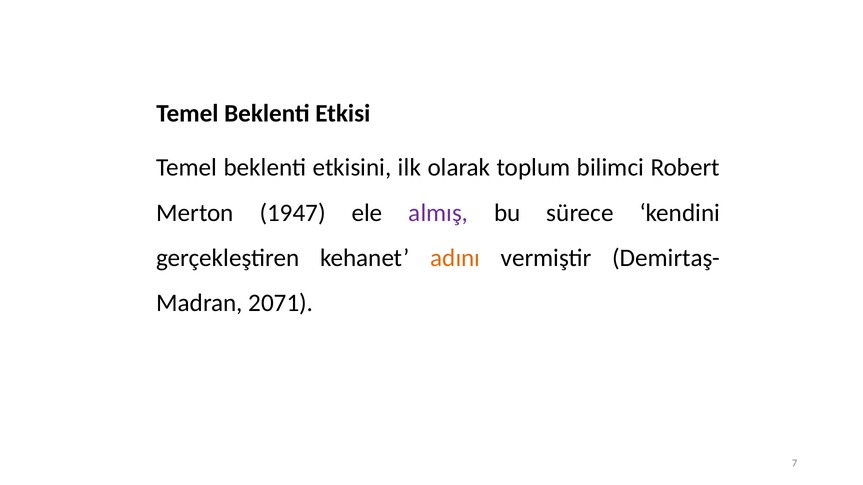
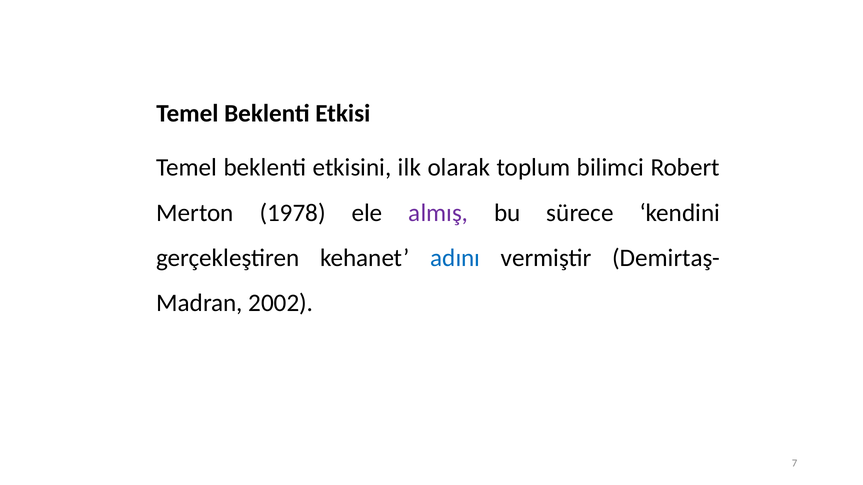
1947: 1947 -> 1978 (293, 213)
adını colour: orange -> blue (455, 258)
2071: 2071 -> 2002 (281, 303)
